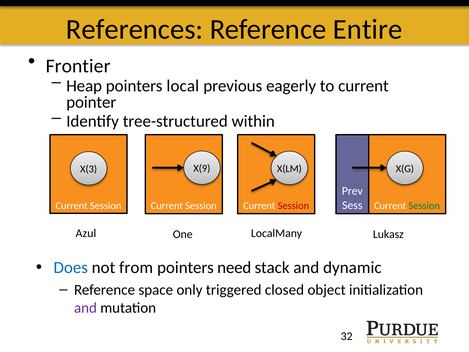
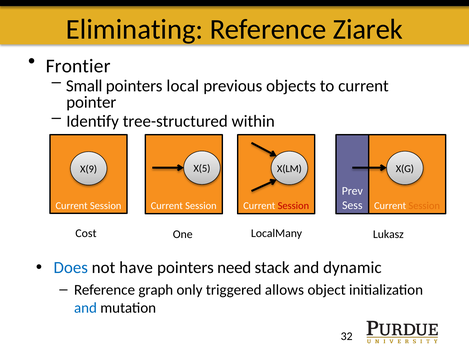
References: References -> Eliminating (135, 29)
Entire: Entire -> Ziarek (368, 29)
Heap: Heap -> Small (84, 86)
eagerly: eagerly -> objects (291, 86)
X(9: X(9 -> X(5 (202, 168)
X(3: X(3 -> X(9 (89, 169)
Session colour: green -> orange (424, 206)
Azul: Azul -> Cost (86, 233)
from: from -> have (136, 267)
space: space -> graph (156, 290)
closed: closed -> allows (284, 290)
and colour: purple -> blue (85, 308)
